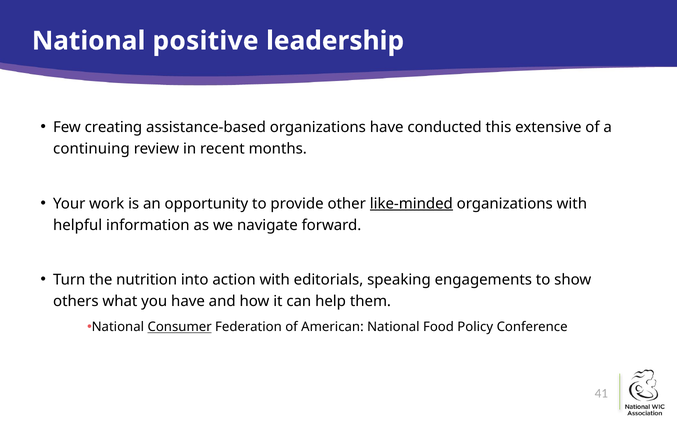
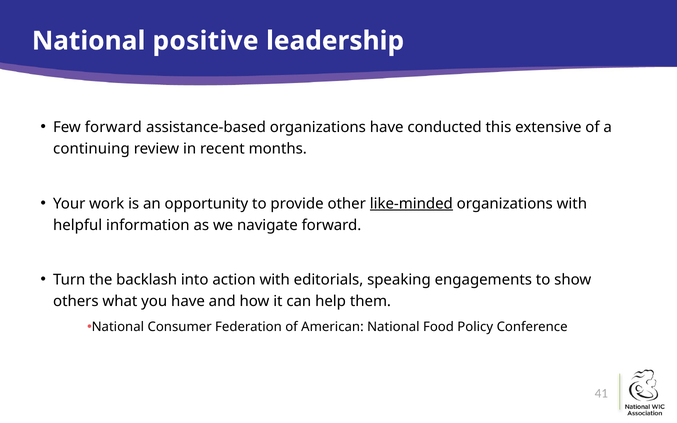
Few creating: creating -> forward (113, 127)
nutrition: nutrition -> backlash (147, 280)
Consumer underline: present -> none (180, 327)
